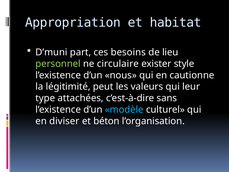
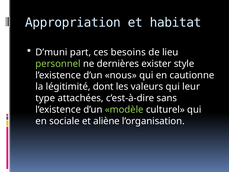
circulaire: circulaire -> dernières (118, 64)
peut: peut -> dont (103, 87)
modèle colour: light blue -> light green (124, 109)
diviser: diviser -> sociale (64, 121)
béton: béton -> aliène (106, 121)
